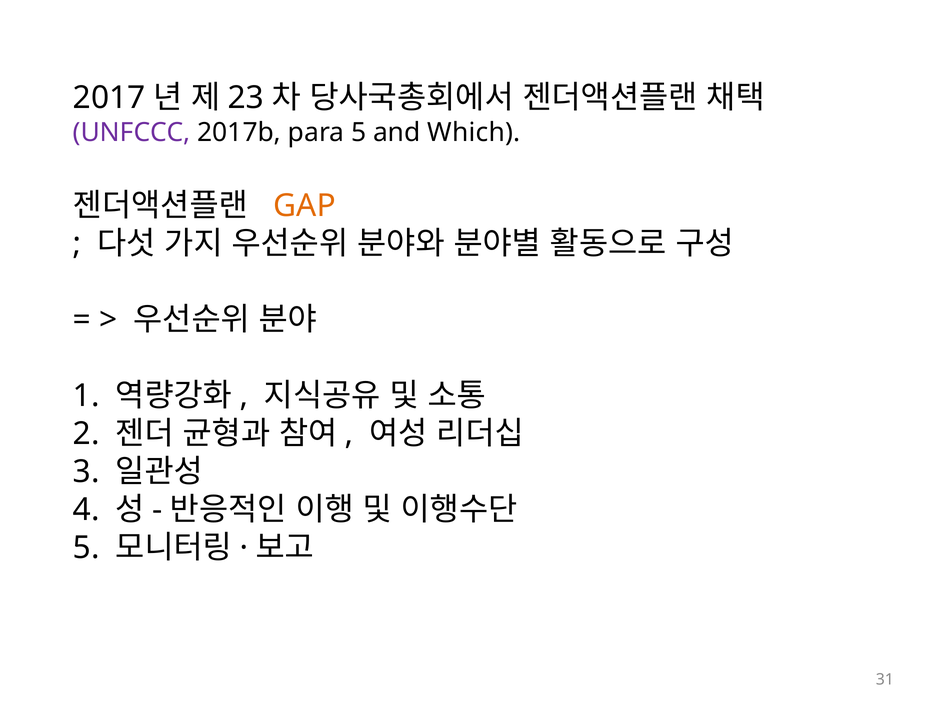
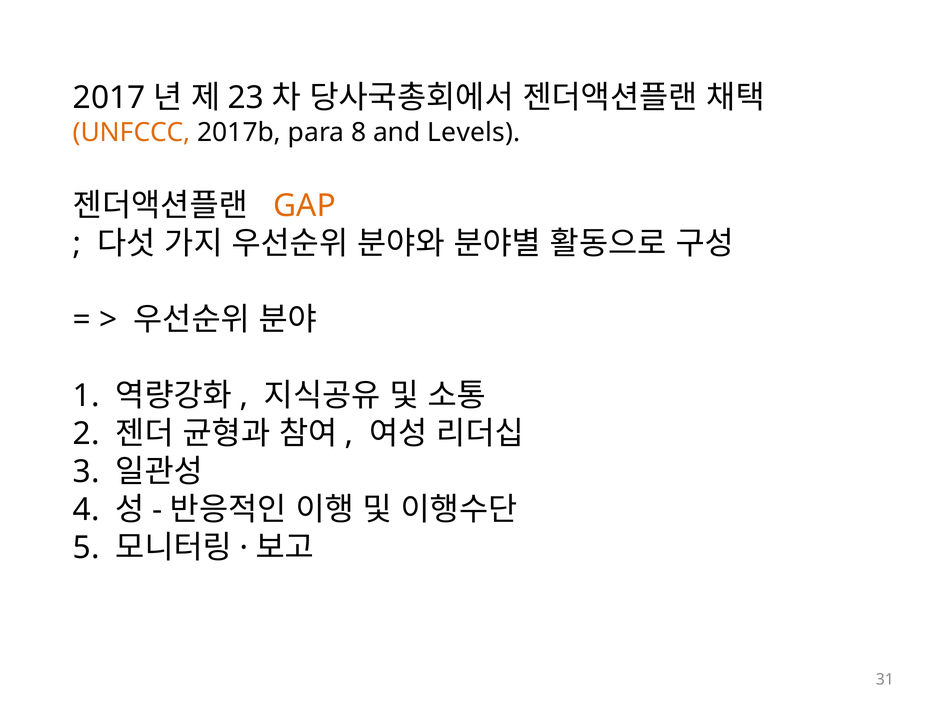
UNFCCC colour: purple -> orange (132, 132)
para 5: 5 -> 8 (359, 132)
Which: Which -> Levels (474, 132)
